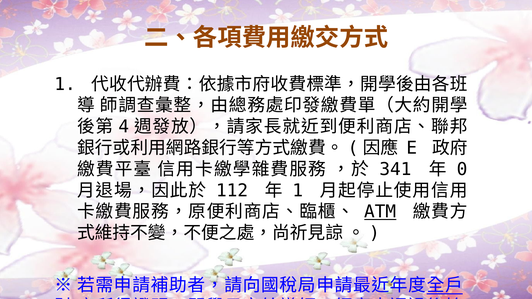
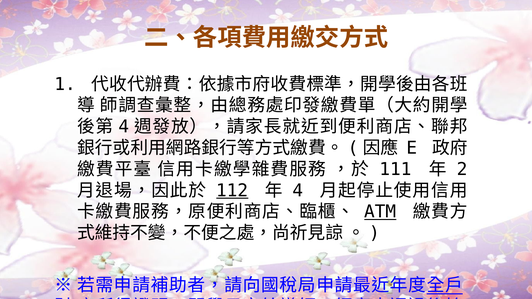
341: 341 -> 111 (396, 169)
0: 0 -> 2 (462, 169)
112 underline: none -> present (232, 191)
1: 1 -> 4 (298, 191)
